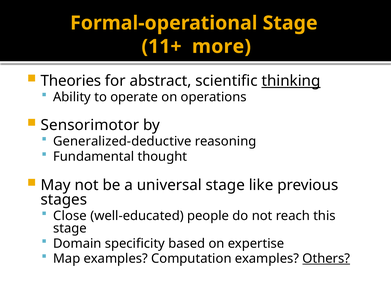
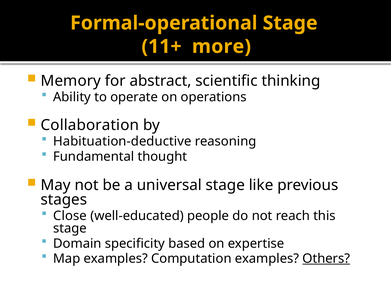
Theories: Theories -> Memory (71, 81)
thinking underline: present -> none (291, 81)
Sensorimotor: Sensorimotor -> Collaboration (90, 125)
Generalized-deductive: Generalized-deductive -> Habituation-deductive (122, 142)
